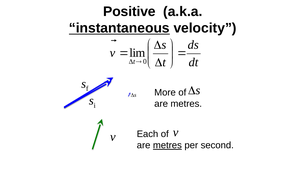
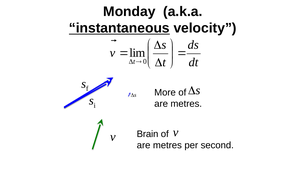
Positive: Positive -> Monday (129, 12)
Each: Each -> Brain (148, 134)
metres underline: present -> none (167, 145)
